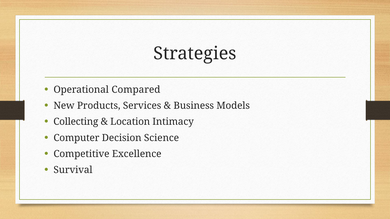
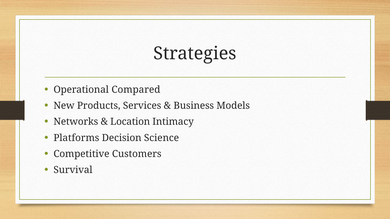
Collecting: Collecting -> Networks (76, 122)
Computer: Computer -> Platforms (76, 138)
Excellence: Excellence -> Customers (137, 154)
